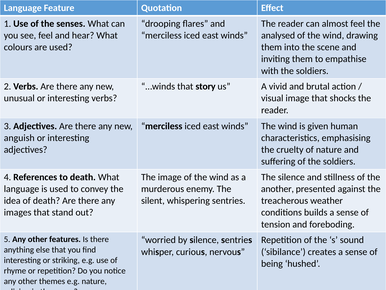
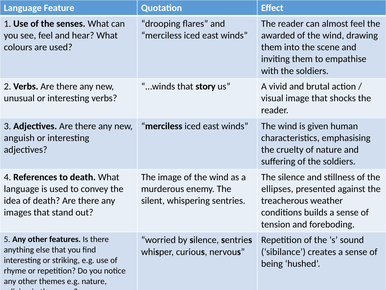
analysed: analysed -> awarded (278, 35)
another: another -> ellipses (277, 189)
